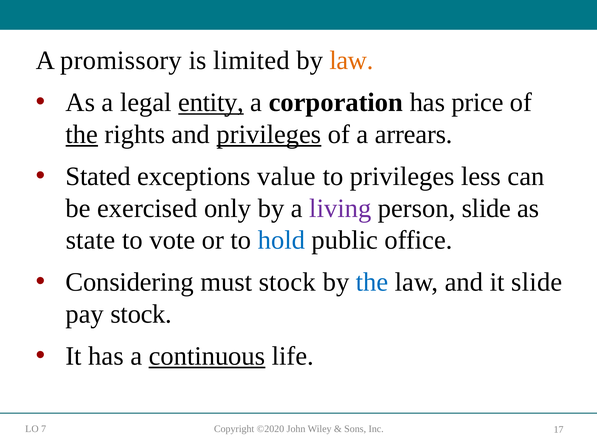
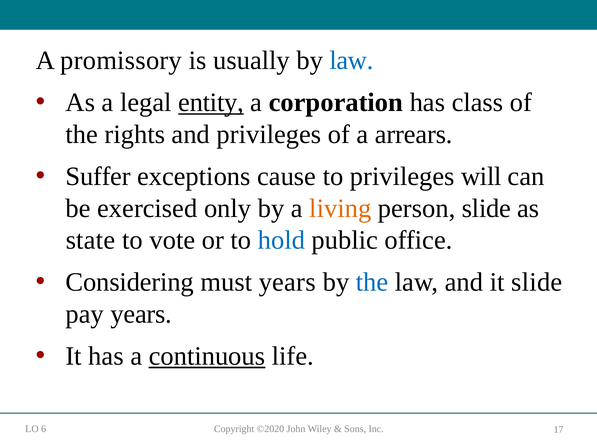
limited: limited -> usually (252, 61)
law colour: orange -> blue (351, 61)
price: price -> class (477, 103)
the underline: present -> none (82, 134)
privileges underline: present -> none (269, 134)
Stated: Stated -> Suffer (98, 176)
value: value -> cause (287, 176)
less: less -> will (481, 176)
living colour: purple -> orange (340, 208)
must stock: stock -> years (287, 282)
pay stock: stock -> years (141, 314)
7: 7 -> 6 (44, 429)
